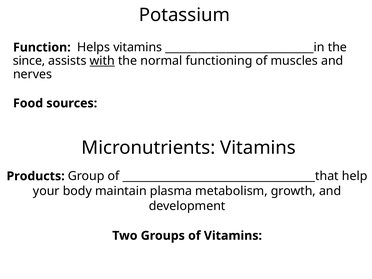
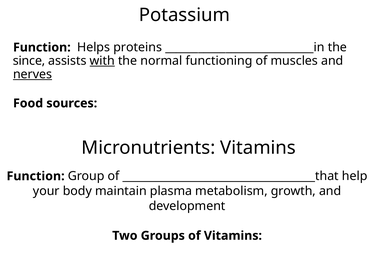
Helps vitamins: vitamins -> proteins (138, 47)
nerves underline: none -> present (33, 74)
Products: Products -> Function (36, 176)
